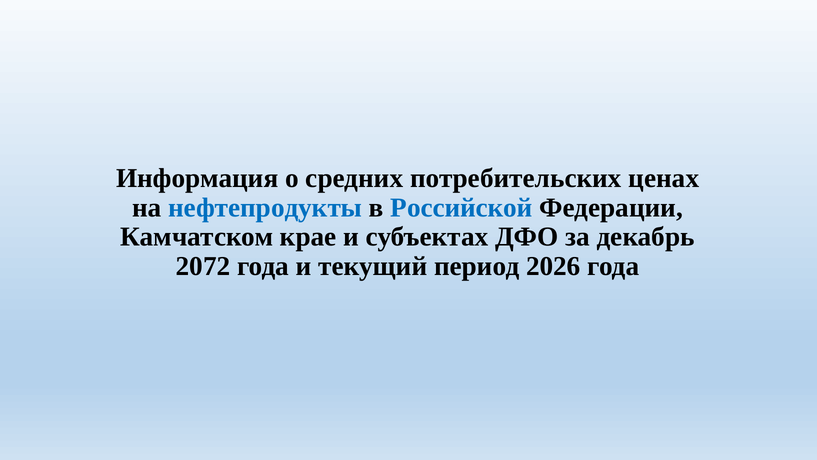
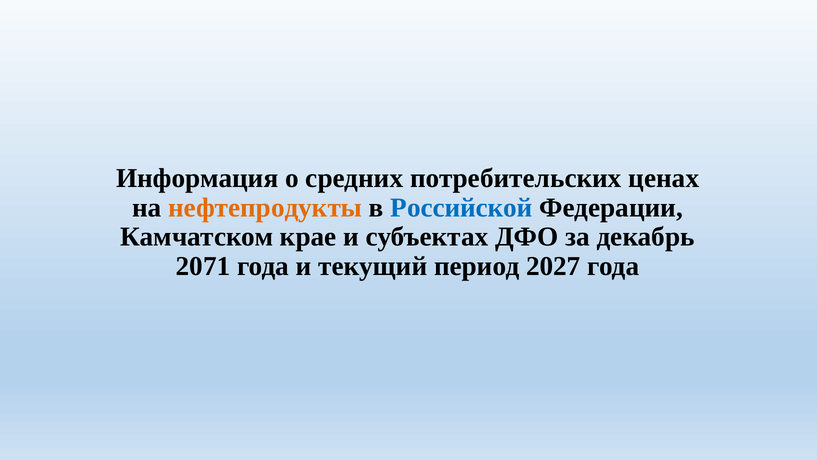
нефтепродукты colour: blue -> orange (265, 207)
2072: 2072 -> 2071 (203, 266)
2026: 2026 -> 2027 (553, 266)
